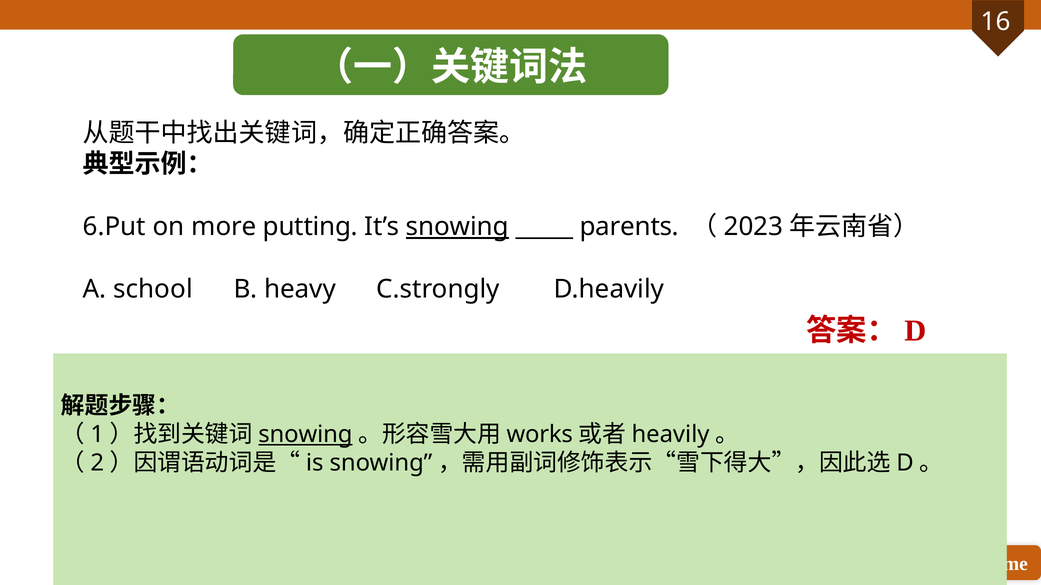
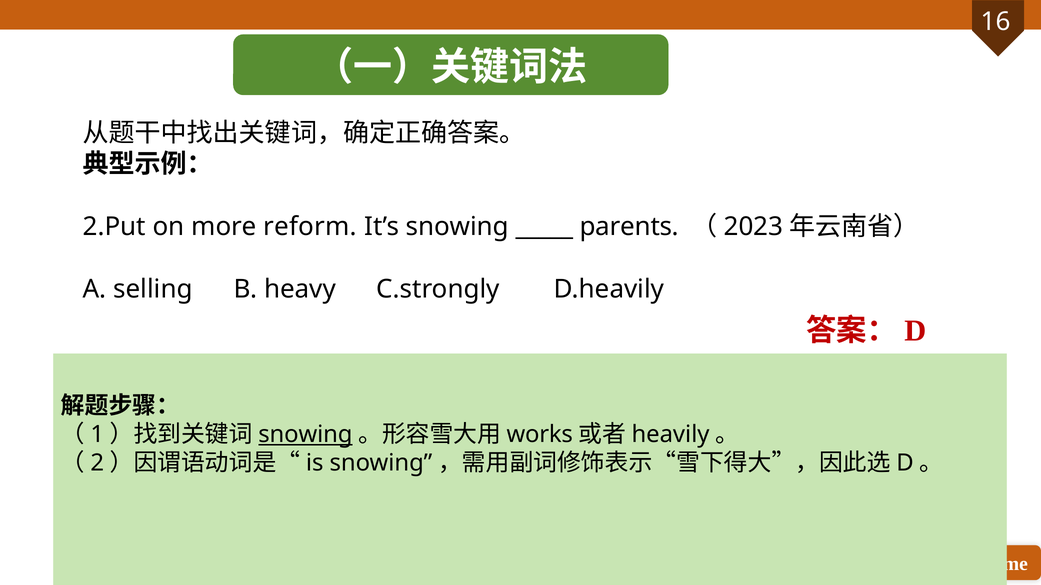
6.Put: 6.Put -> 2.Put (114, 227)
putting: putting -> reform (310, 227)
snowing underline: present -> none (457, 227)
school: school -> selling (153, 289)
